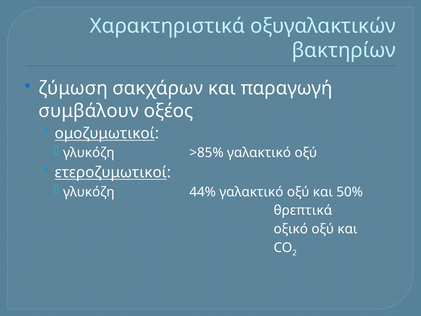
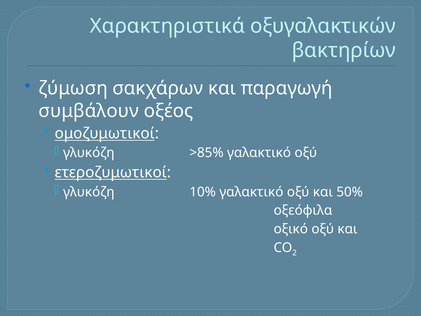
44%: 44% -> 10% (203, 192)
θρεπτικά: θρεπτικά -> οξεόφιλα (303, 210)
